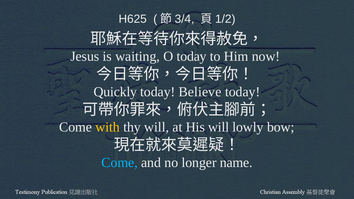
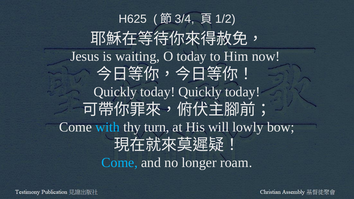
today Believe: Believe -> Quickly (200, 92)
with colour: yellow -> light blue (108, 127)
thy will: will -> turn (157, 127)
name: name -> roam (236, 163)
